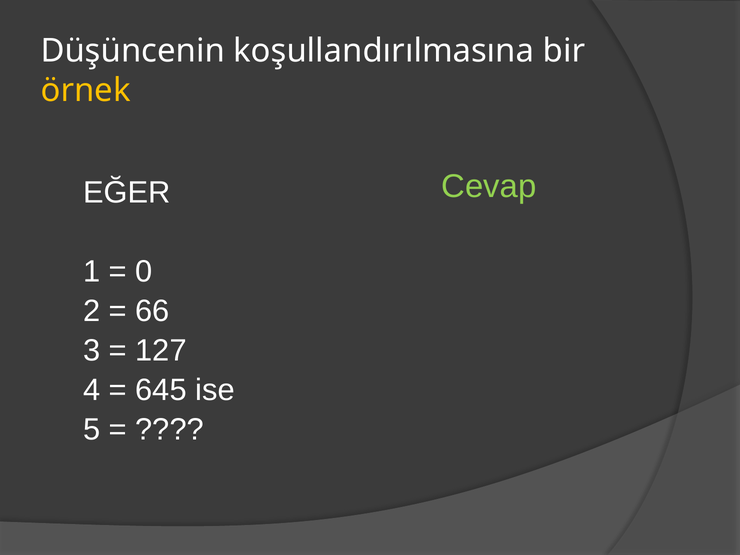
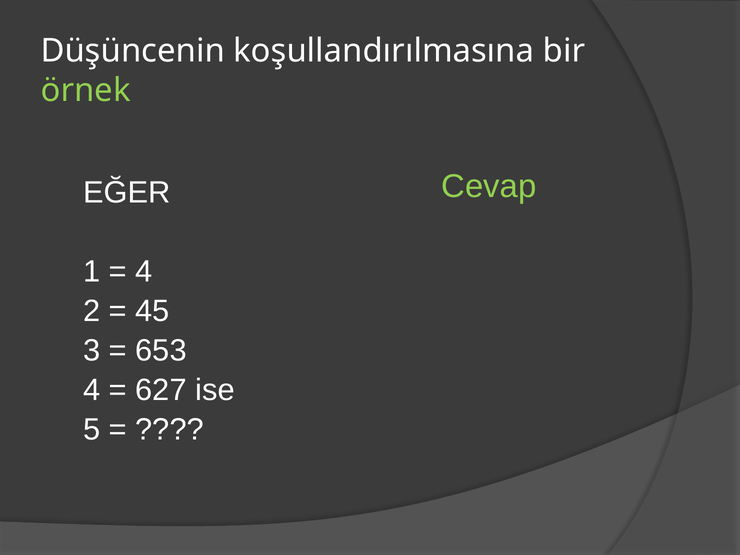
örnek colour: yellow -> light green (86, 91)
0: 0 -> 4 (144, 272)
66: 66 -> 45 (152, 311)
127: 127 -> 653 (161, 351)
645: 645 -> 627 (161, 390)
